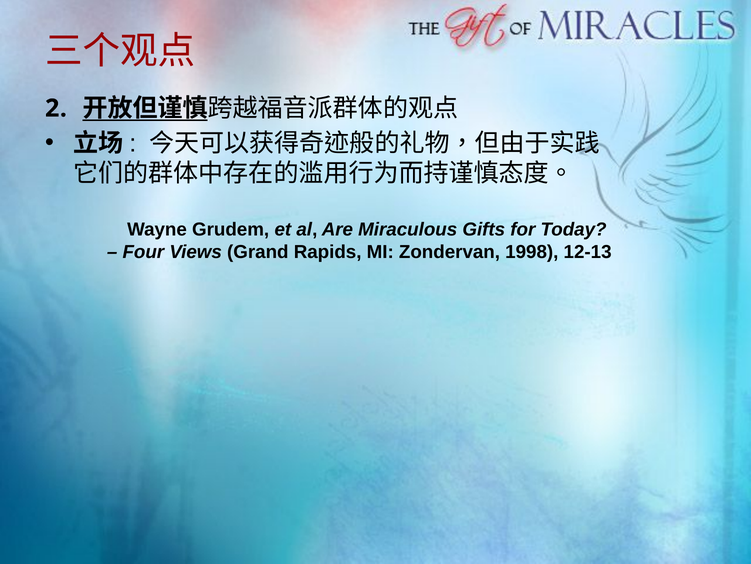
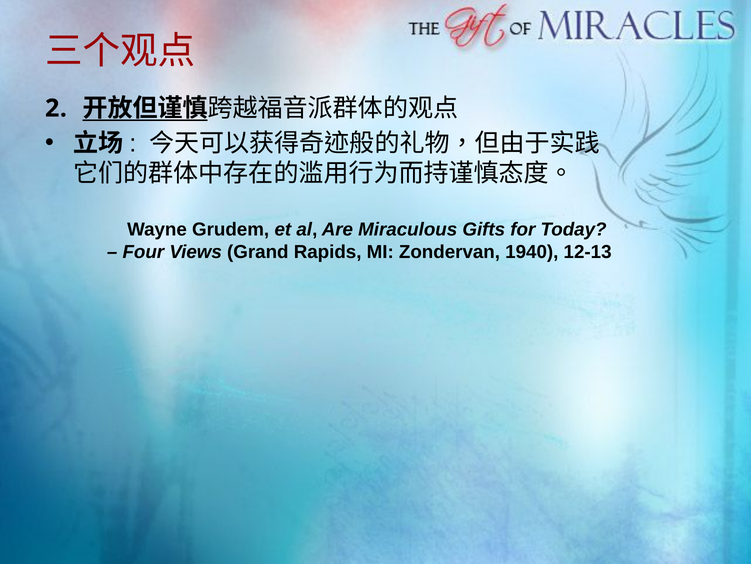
1998: 1998 -> 1940 (532, 252)
